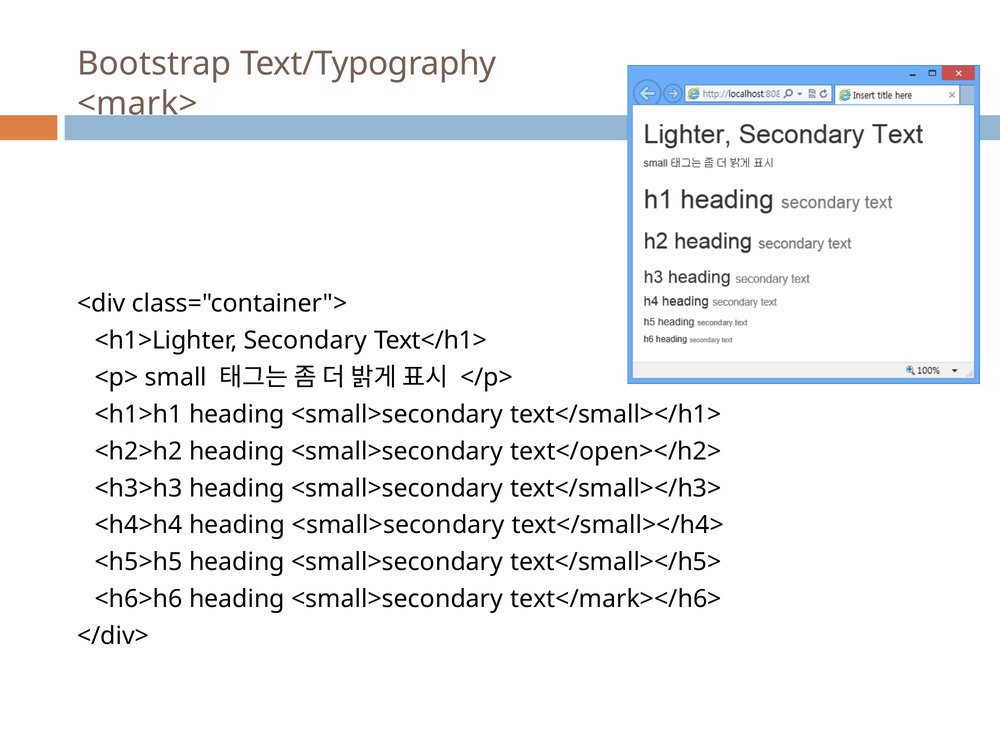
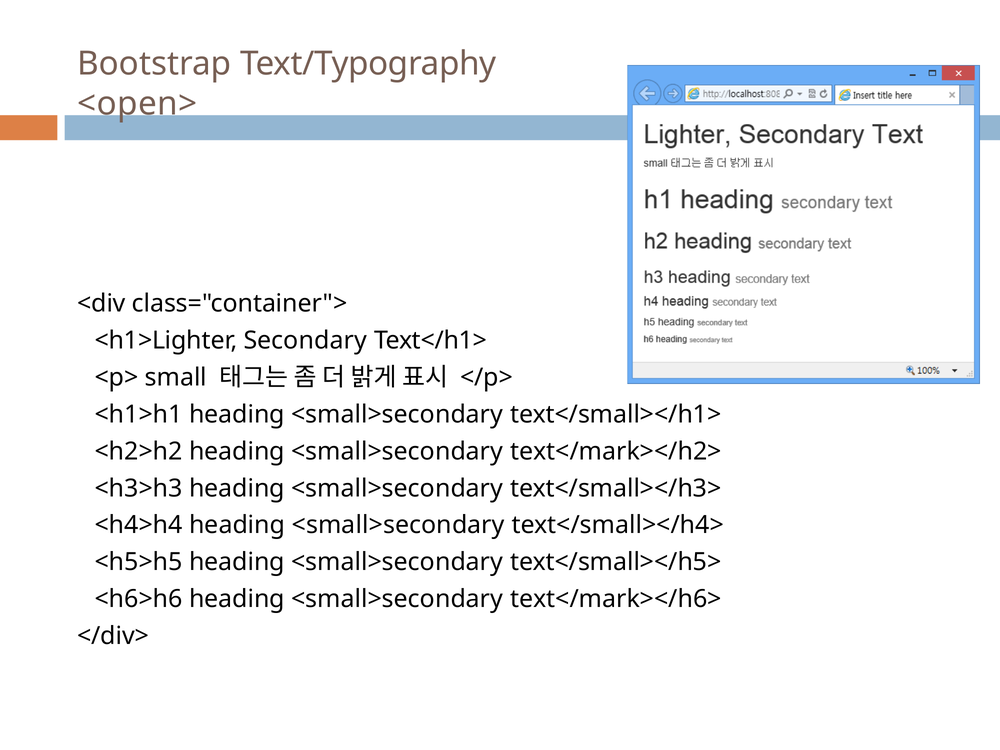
<mark>: <mark> -> <open> (137, 104)
text</open></h2>: text</open></h2> -> text</mark></h2> (616, 451)
